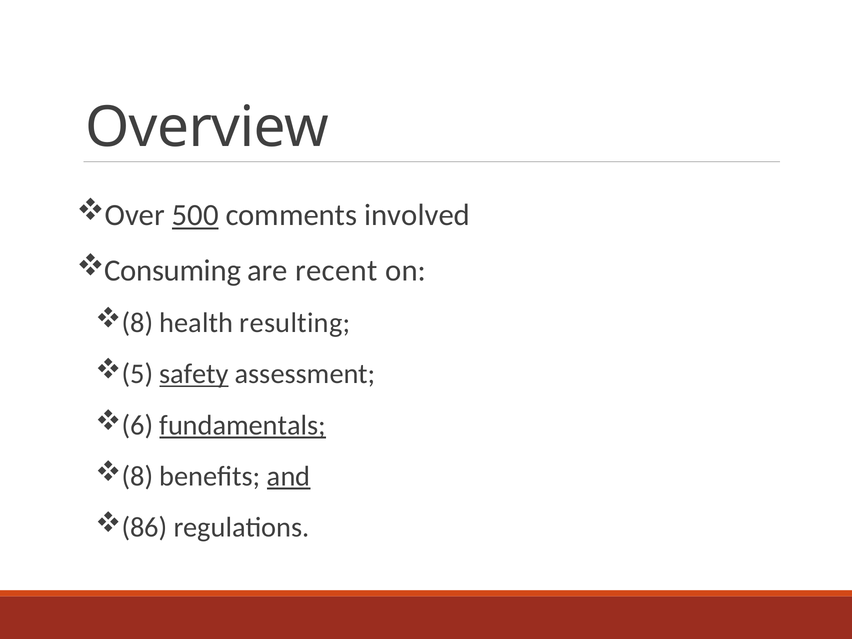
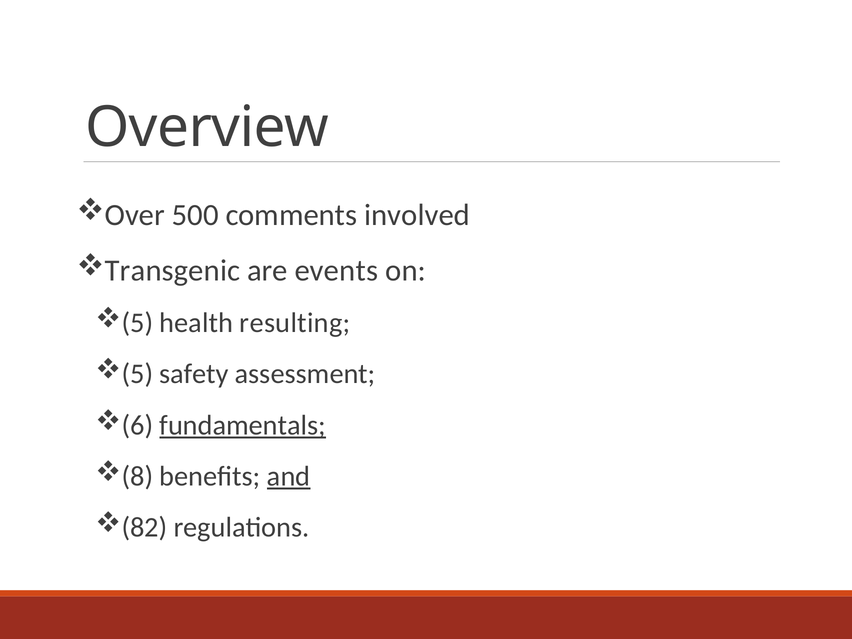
500 underline: present -> none (195, 215)
Consuming: Consuming -> Transgenic (173, 271)
recent: recent -> events (336, 271)
8: 8 -> 5 (137, 323)
safety underline: present -> none (194, 374)
86: 86 -> 82 (144, 527)
